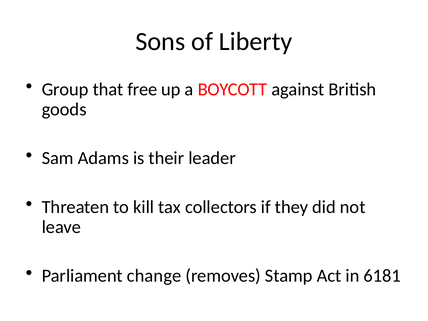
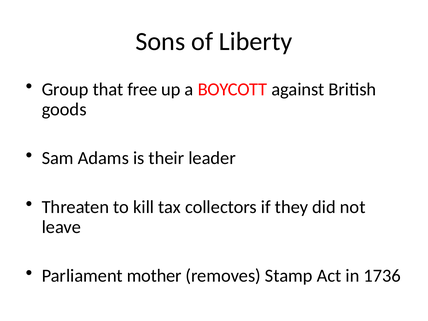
change: change -> mother (154, 276)
6181: 6181 -> 1736 (382, 276)
